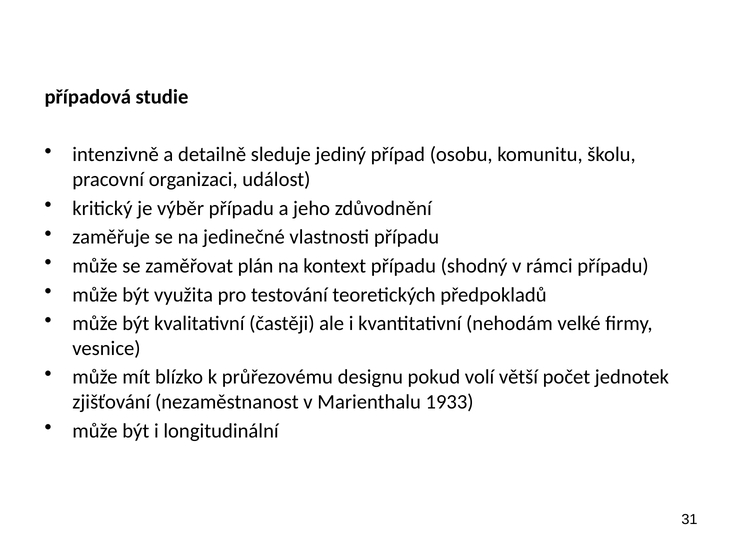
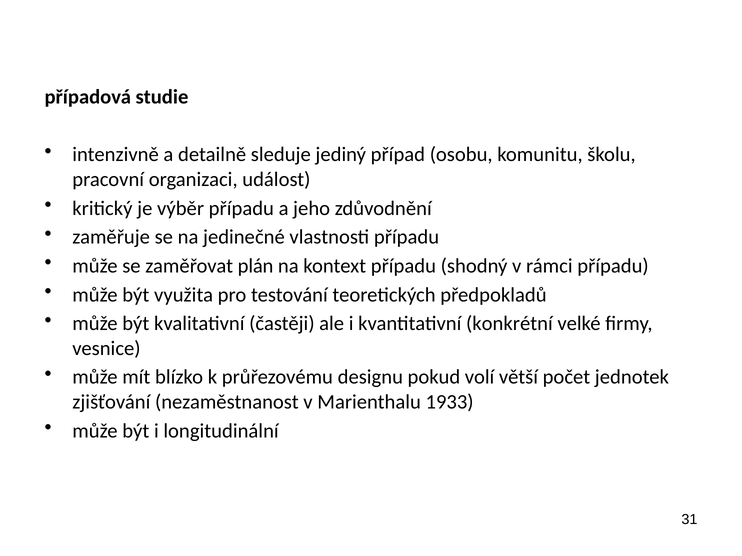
nehodám: nehodám -> konkrétní (509, 324)
